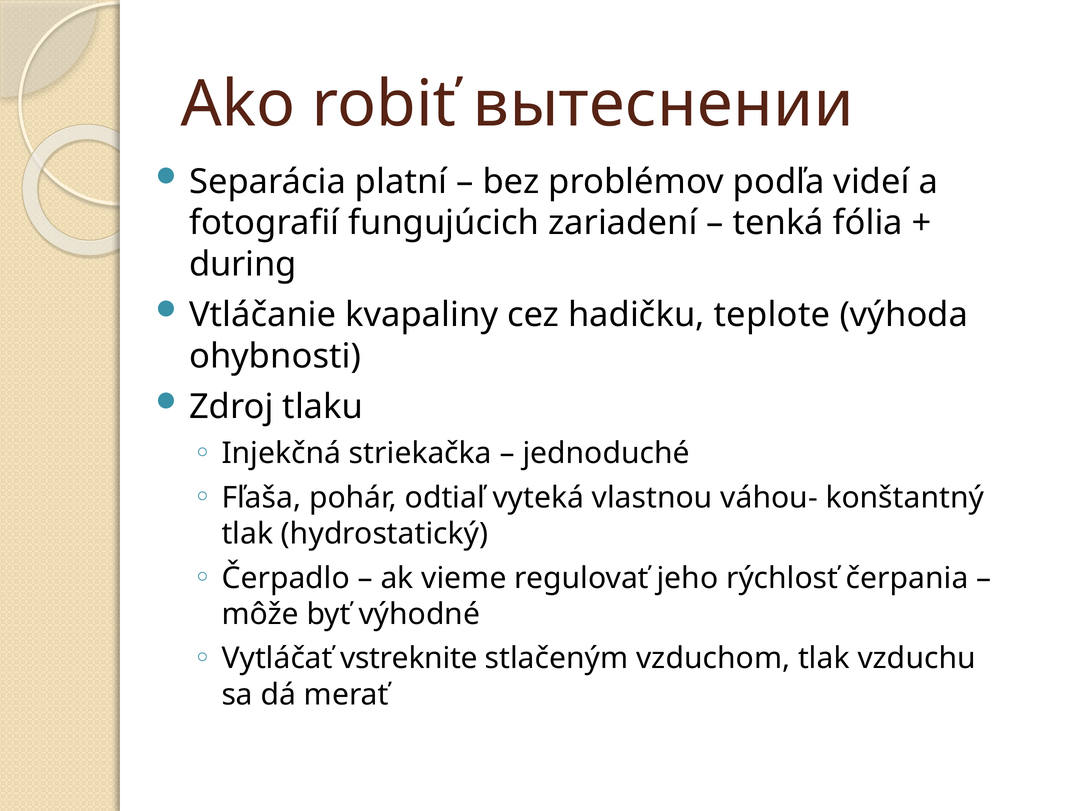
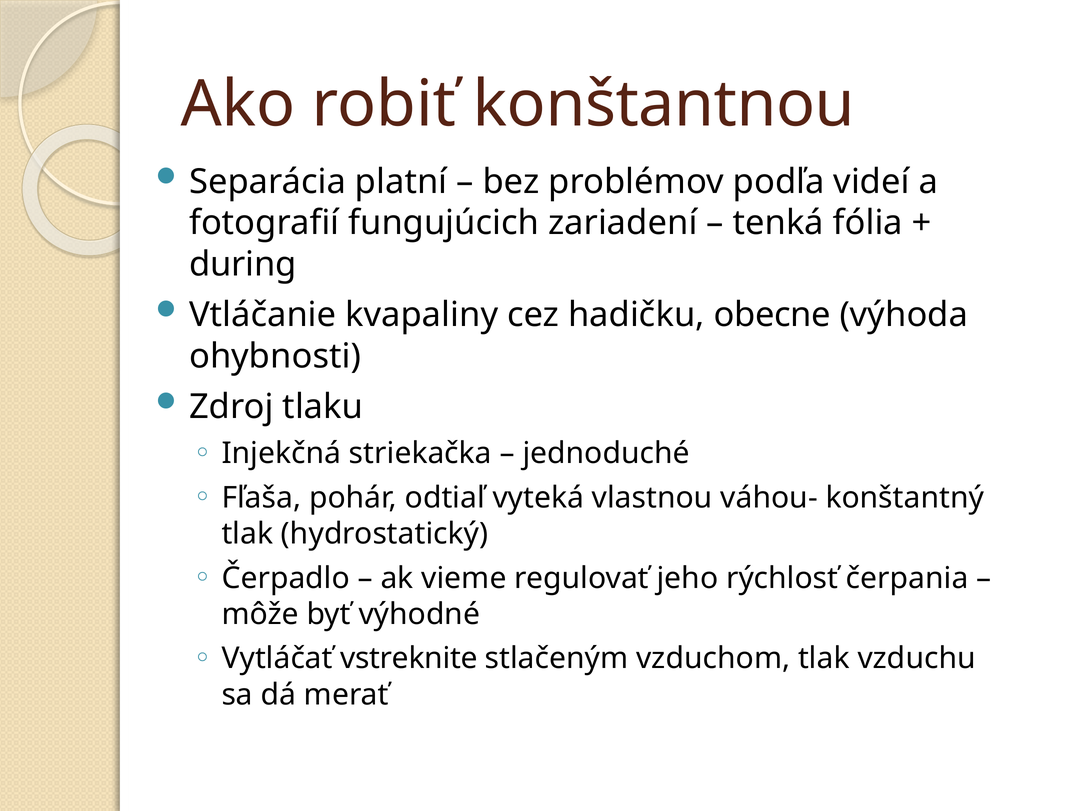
вытеснении: вытеснении -> konštantnou (664, 105)
teplote: teplote -> obecne (772, 315)
